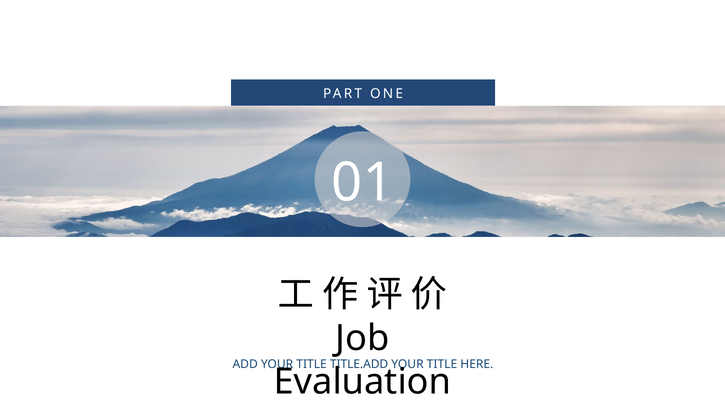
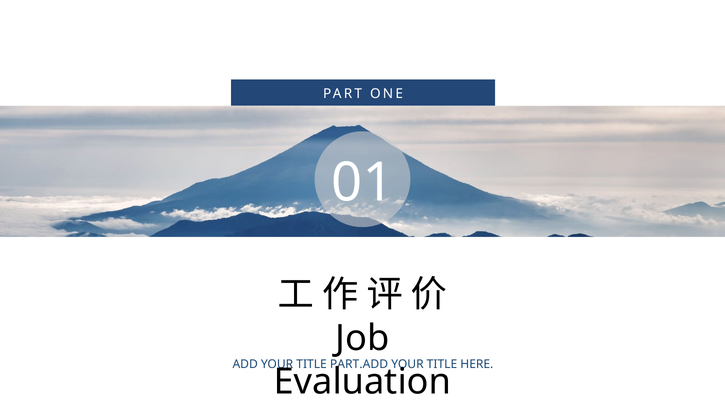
TITLE.ADD: TITLE.ADD -> PART.ADD (359, 364)
